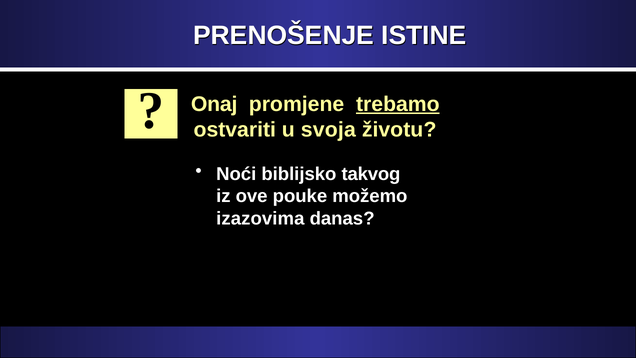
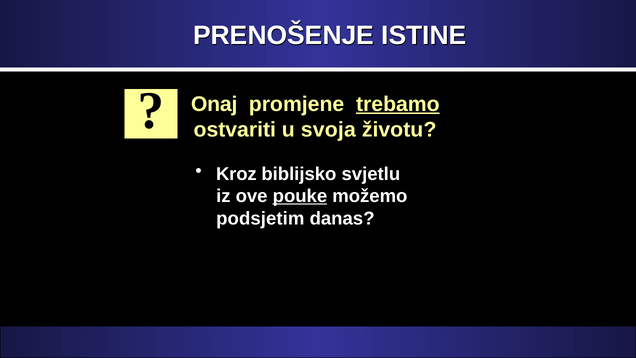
Noći: Noći -> Kroz (236, 174)
takvog: takvog -> svjetlu (371, 174)
pouke underline: none -> present (300, 196)
izazovima: izazovima -> podsjetim (260, 218)
